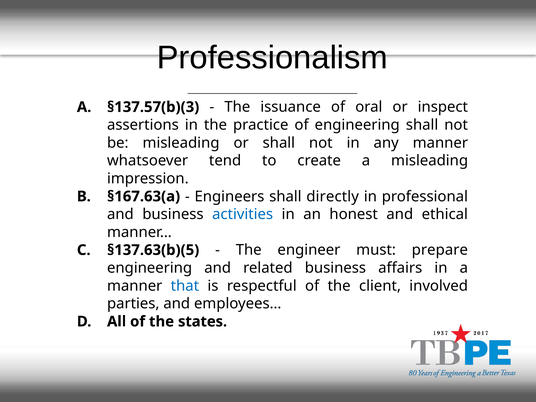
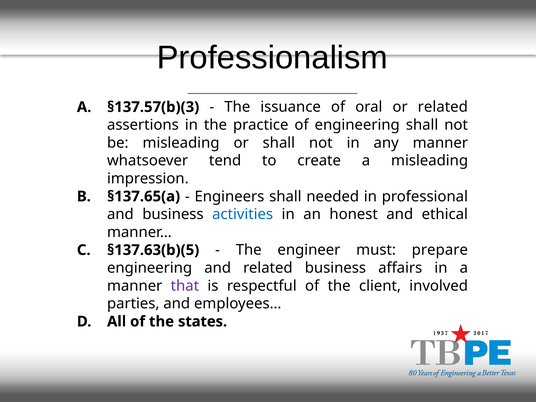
or inspect: inspect -> related (443, 107)
§167.63(a: §167.63(a -> §137.65(a (144, 196)
directly: directly -> needed (333, 196)
that colour: blue -> purple (185, 286)
